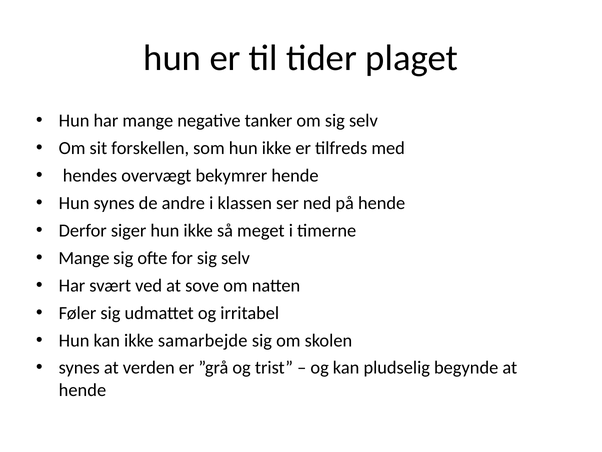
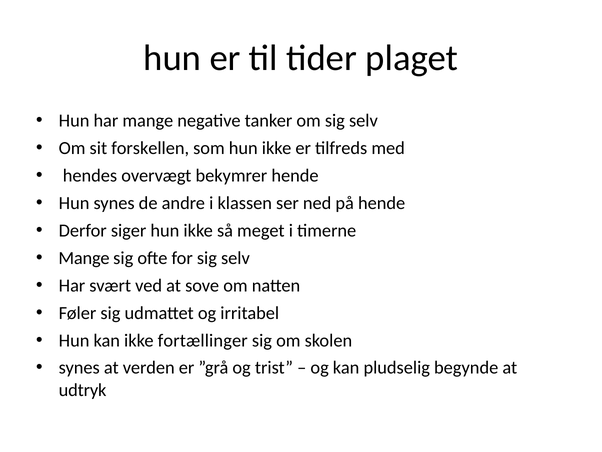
samarbejde: samarbejde -> fortællinger (203, 340)
hende: hende -> udtryk (83, 390)
